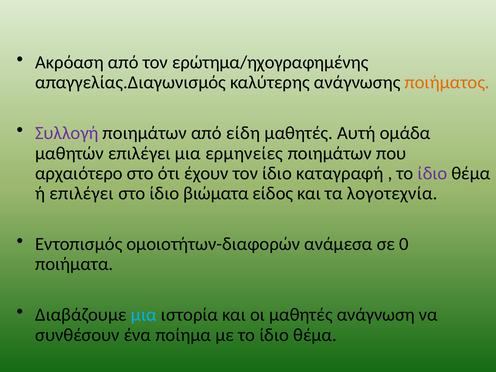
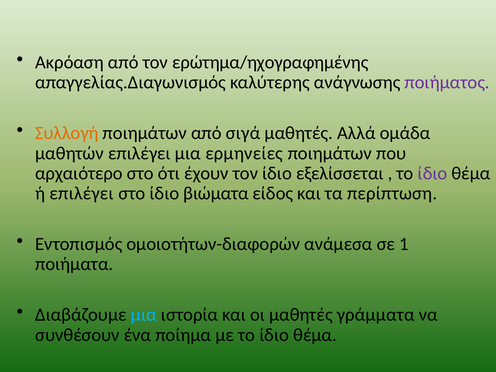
ποιήματος colour: orange -> purple (447, 82)
Συλλογή colour: purple -> orange (67, 133)
είδη: είδη -> σιγά (243, 133)
Αυτή: Αυτή -> Αλλά (356, 133)
καταγραφή: καταγραφή -> εξελίσσεται (340, 173)
λογοτεχνία: λογοτεχνία -> περίπτωση (392, 193)
0: 0 -> 1 (404, 244)
ανάγνωση: ανάγνωση -> γράμματα (376, 315)
